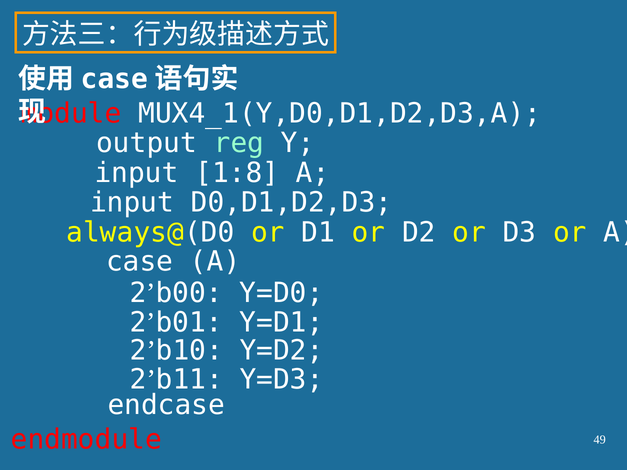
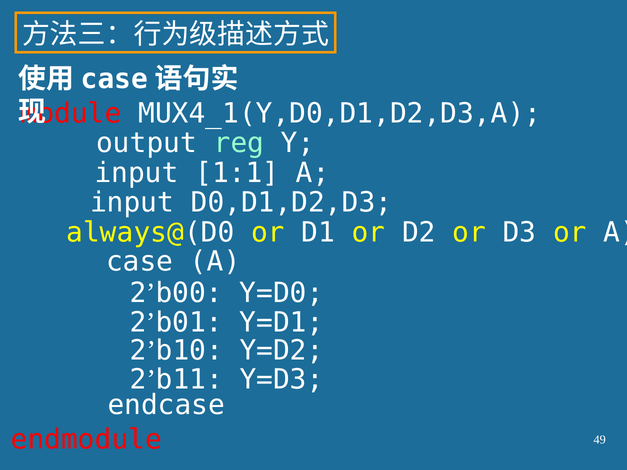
1:8: 1:8 -> 1:1 (237, 173)
